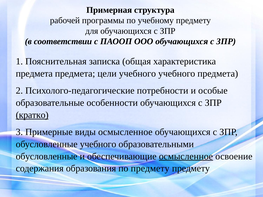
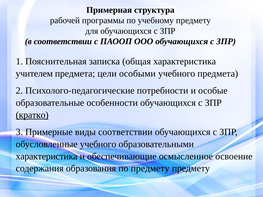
предмета: предмета -> учителем (34, 74)
цели учебного: учебного -> особыми (137, 74)
виды осмысленное: осмысленное -> соответствии (125, 132)
обусловленные: обусловленные -> характеристика (47, 156)
осмысленное underline: present -> none (186, 156)
